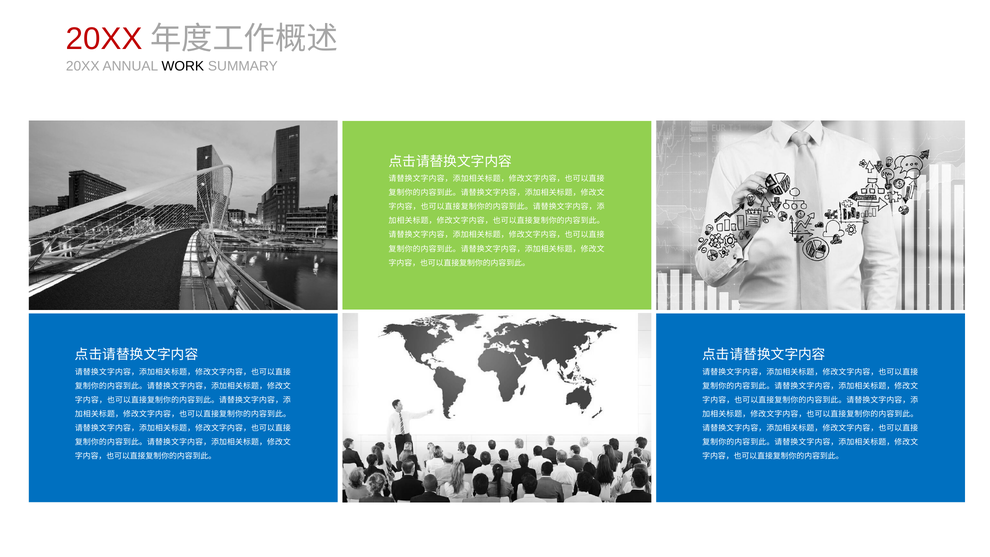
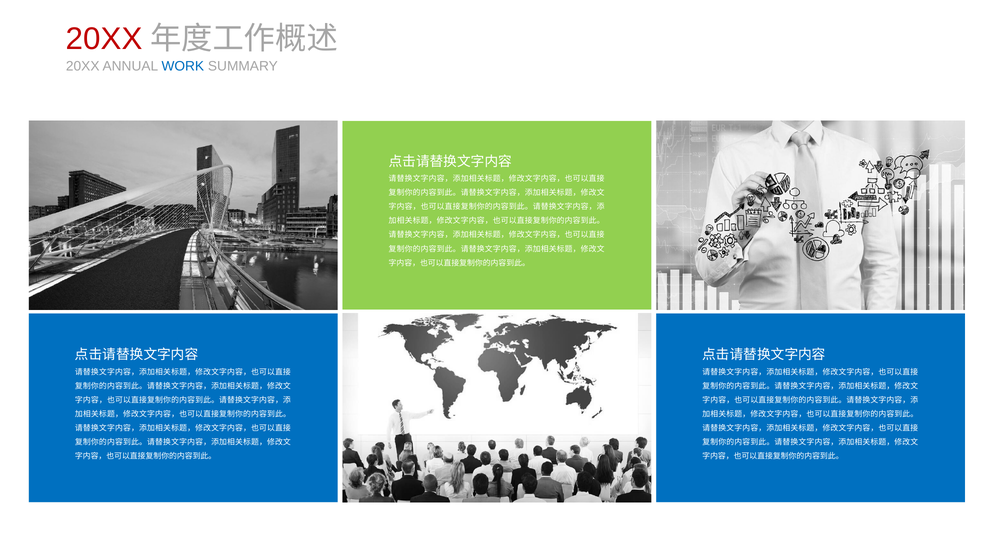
WORK colour: black -> blue (183, 66)
